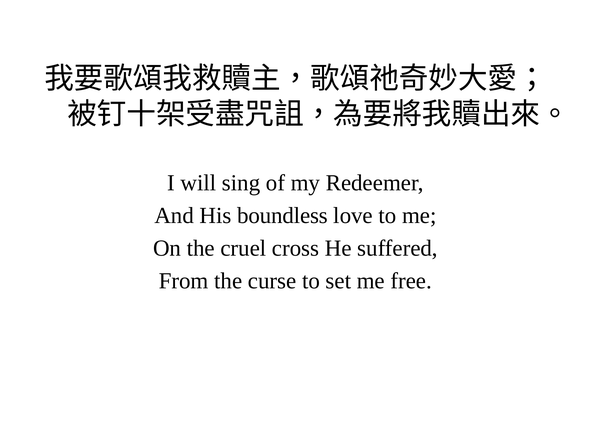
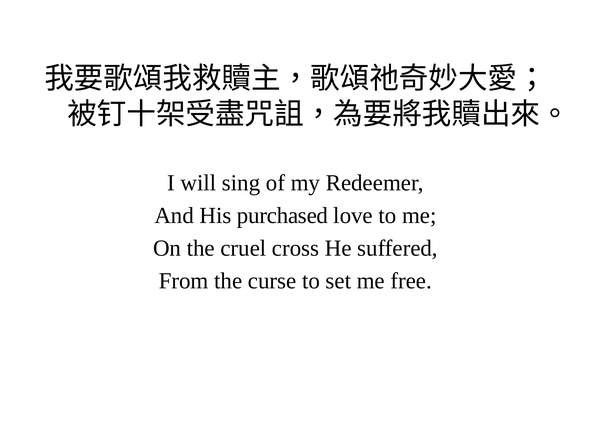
boundless: boundless -> purchased (282, 215)
